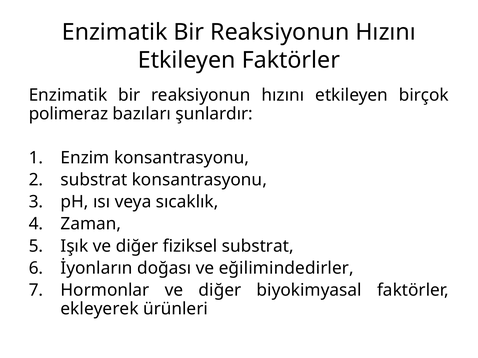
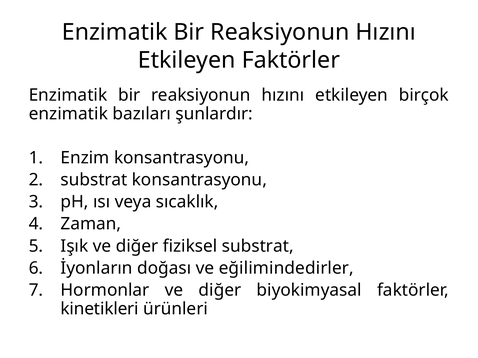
polimeraz: polimeraz -> enzimatik (68, 114)
ekleyerek: ekleyerek -> kinetikleri (100, 309)
